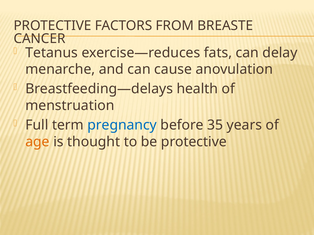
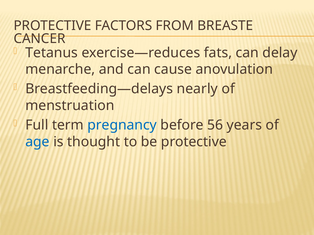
health: health -> nearly (197, 89)
35: 35 -> 56 (215, 125)
age colour: orange -> blue (37, 142)
